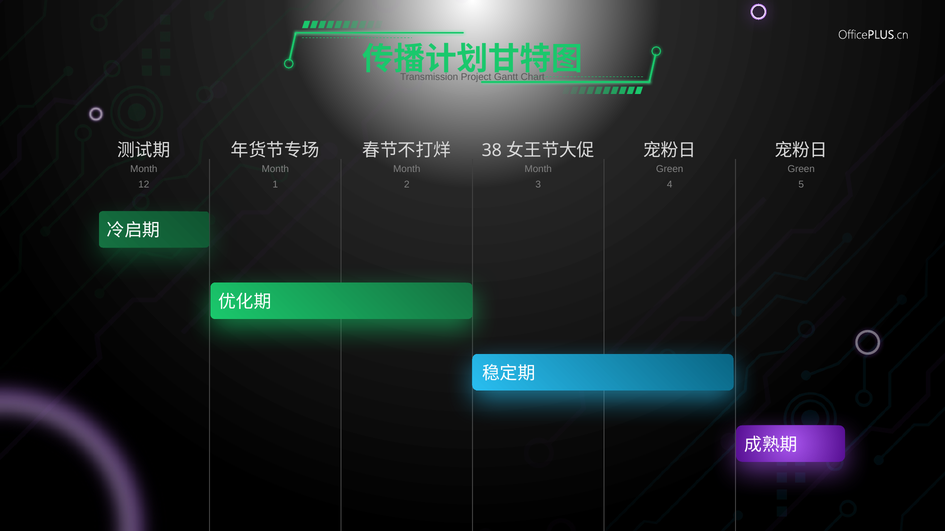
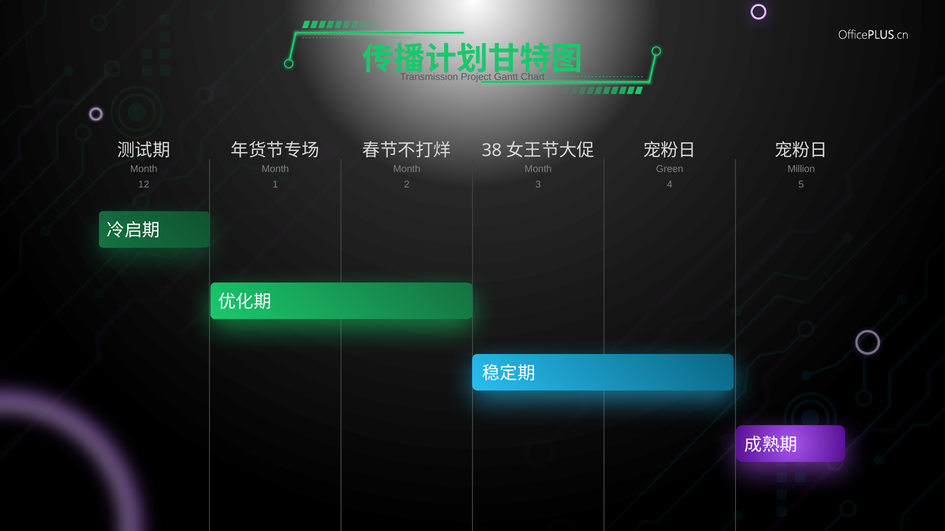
Green: Green -> Million (801, 169)
